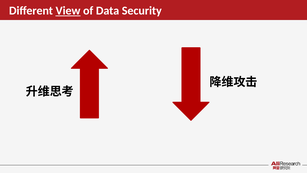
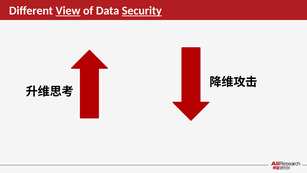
Security underline: none -> present (142, 11)
